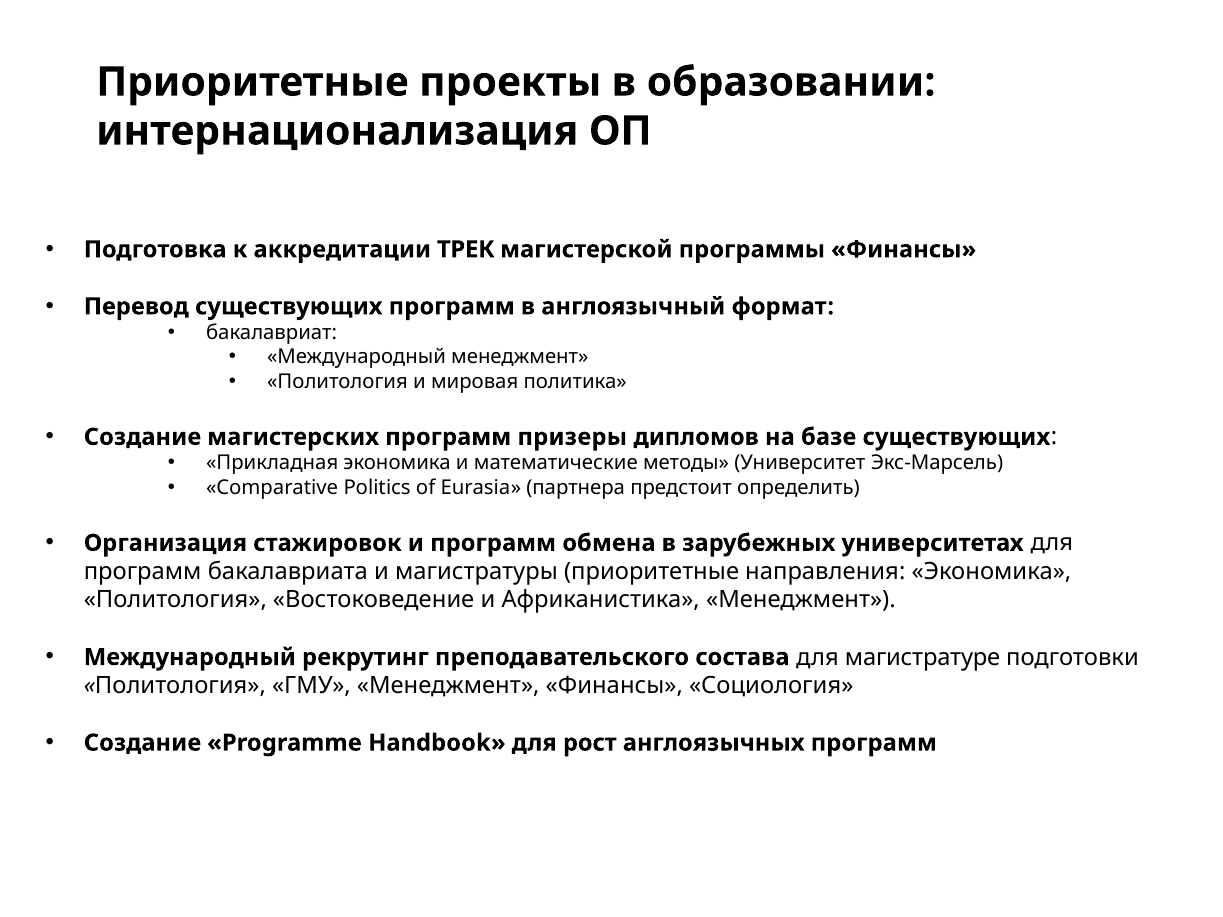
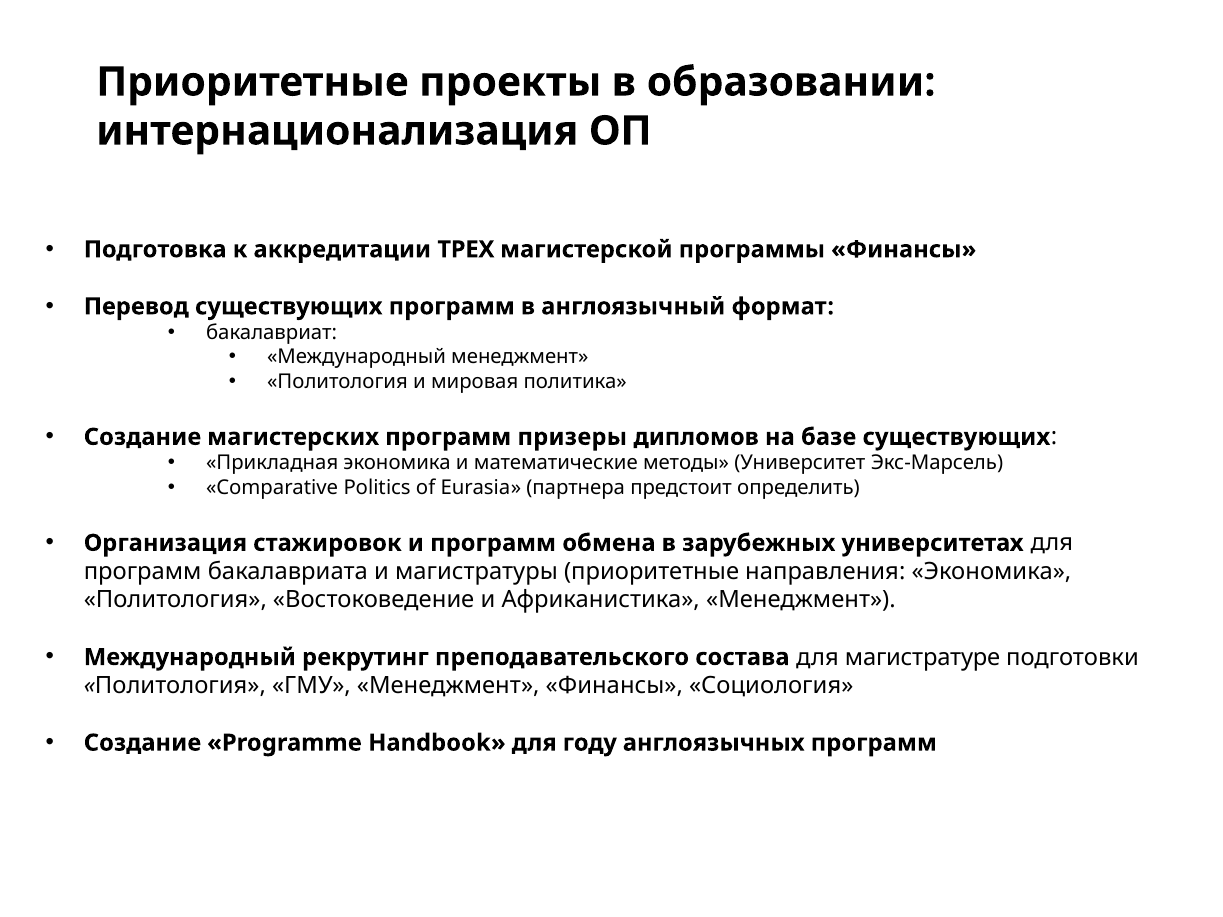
ТРЕК: ТРЕК -> ТРЕХ (466, 250)
рост: рост -> году (590, 743)
